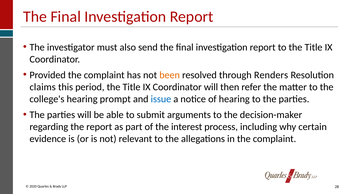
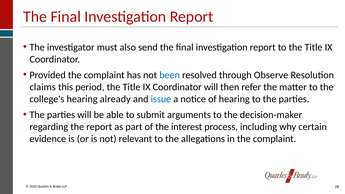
been colour: orange -> blue (170, 75)
Renders: Renders -> Observe (271, 75)
prompt: prompt -> already (115, 99)
